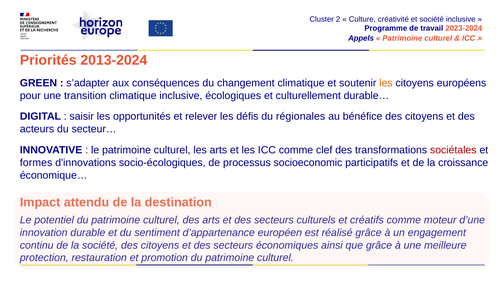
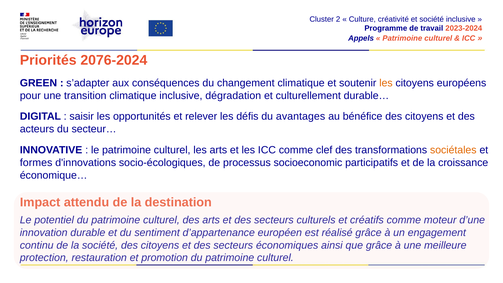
2013-2024: 2013-2024 -> 2076-2024 (114, 60)
écologiques: écologiques -> dégradation (233, 96)
régionales: régionales -> avantages (301, 117)
sociétales colour: red -> orange (453, 150)
